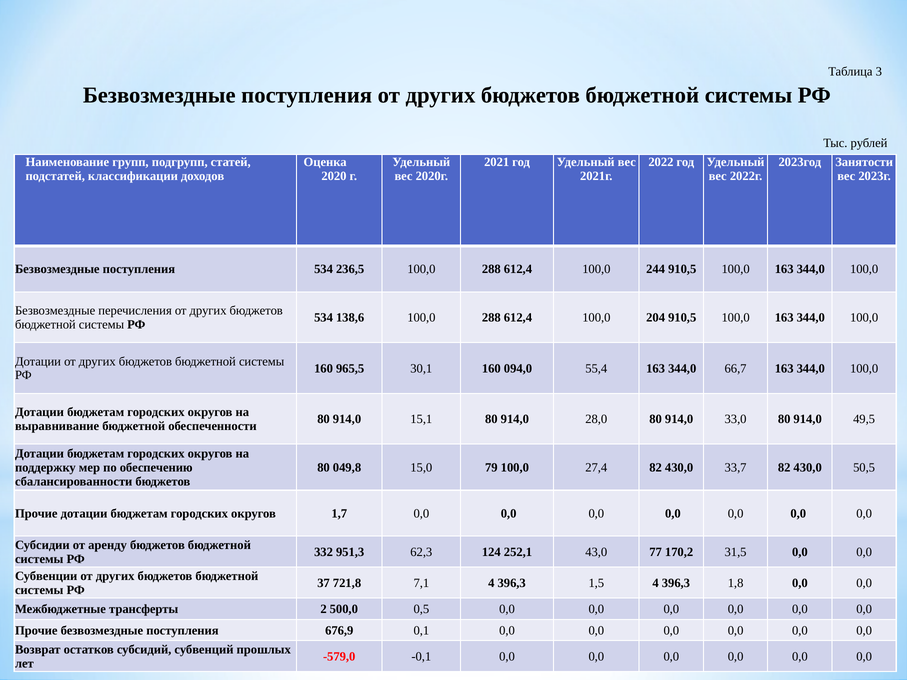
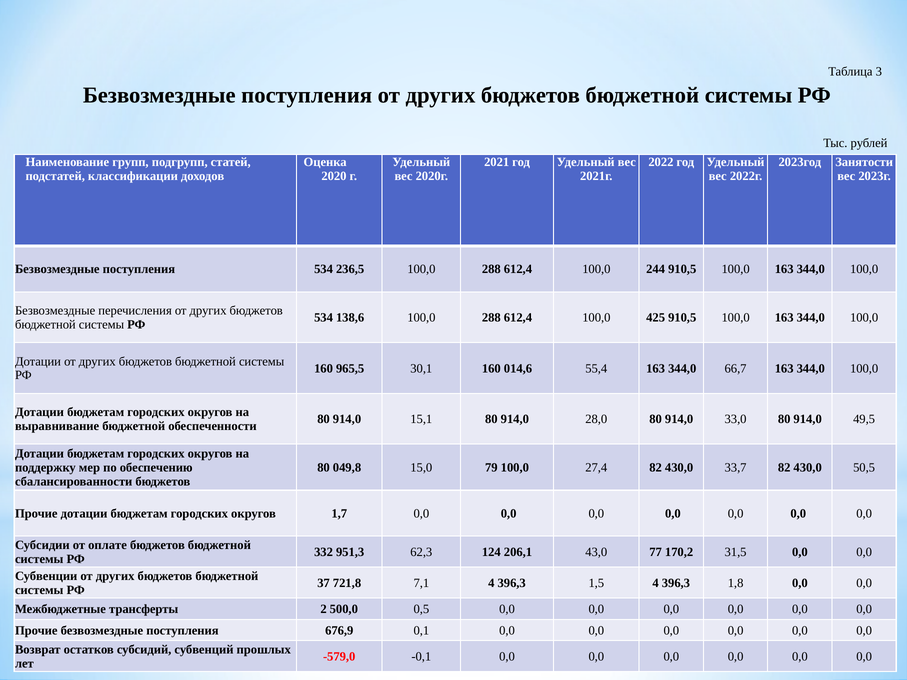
204: 204 -> 425 (656, 318)
094,0: 094,0 -> 014,6 (518, 369)
аренду: аренду -> оплате (108, 545)
252,1: 252,1 -> 206,1 (518, 552)
